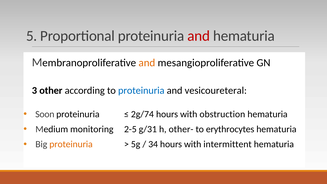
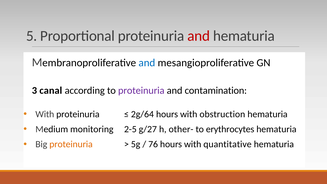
and colour: orange -> blue (147, 63)
other: other -> canal (51, 90)
proteinuria colour: blue -> purple (141, 90)
vesicoureteral: vesicoureteral -> contamination (216, 90)
Soon: Soon -> With (45, 114)
2g/74: 2g/74 -> 2g/64 (142, 114)
g/31: g/31 -> g/27 (148, 129)
34: 34 -> 76 (153, 144)
intermittent: intermittent -> quantitative (228, 144)
